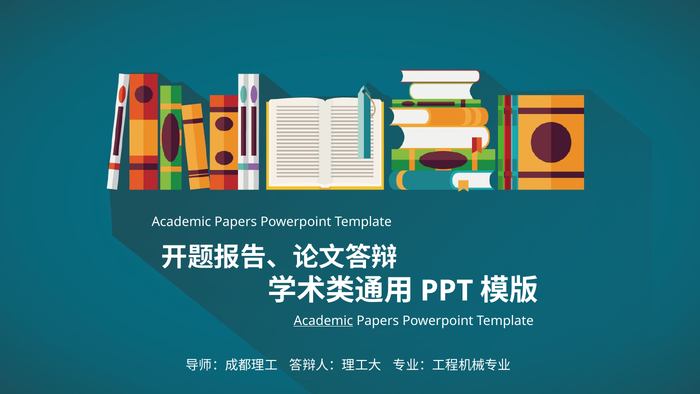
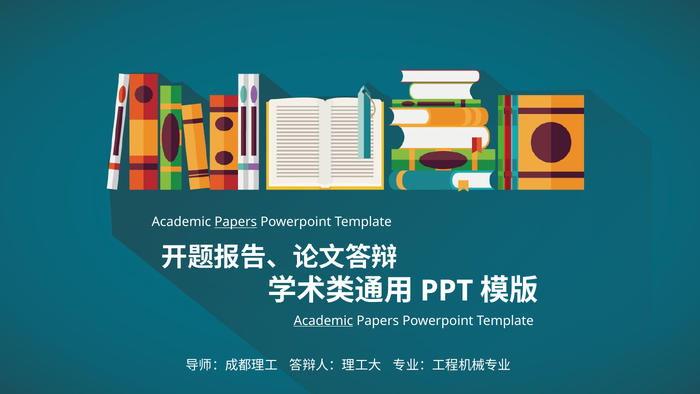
Papers underline: none -> present (236, 222)
